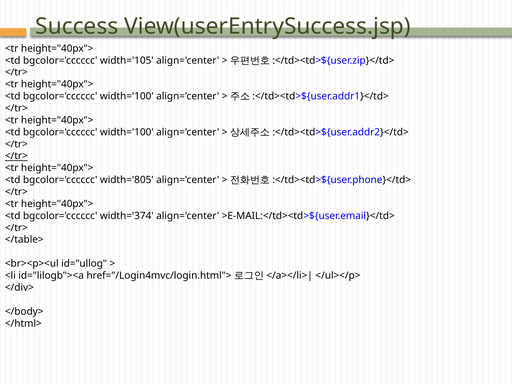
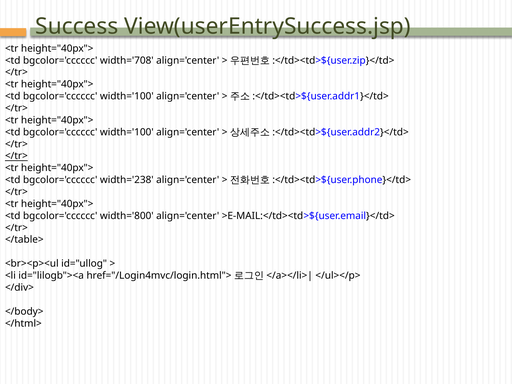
width='105: width='105 -> width='708 (127, 60)
width='805: width='805 -> width='238 (127, 180)
width='374: width='374 -> width='800 (127, 216)
